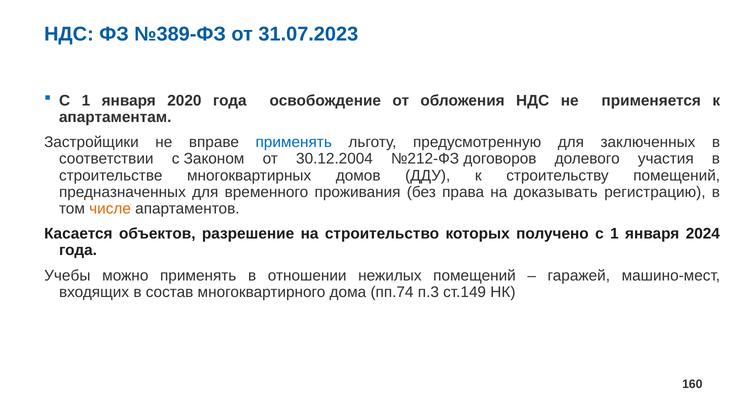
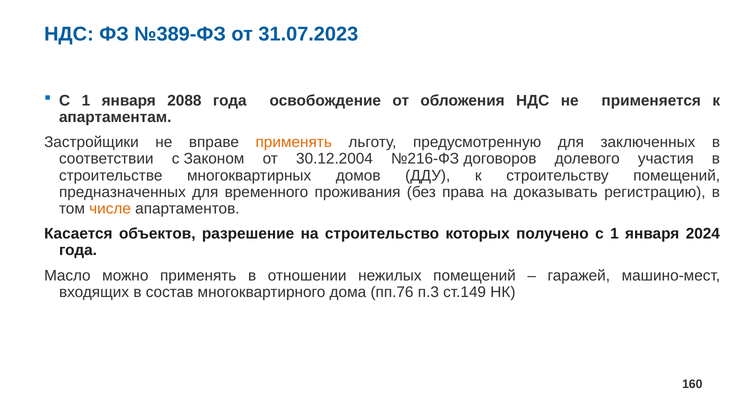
2020: 2020 -> 2088 (184, 100)
применять colour: blue -> orange (294, 142)
№212-ФЗ: №212-ФЗ -> №216-ФЗ (425, 159)
Учебы: Учебы -> Масло (67, 276)
пп.74: пп.74 -> пп.76 (392, 292)
